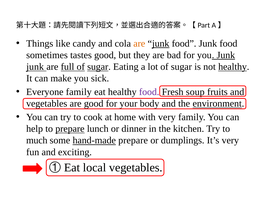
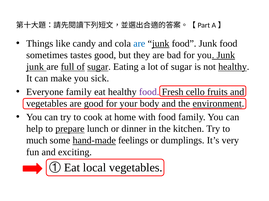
are colour: orange -> blue (139, 44)
soup: soup -> cello (195, 92)
with very: very -> food (167, 118)
hand-made prepare: prepare -> feelings (133, 141)
